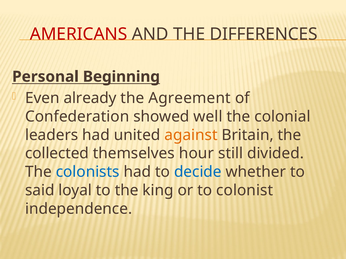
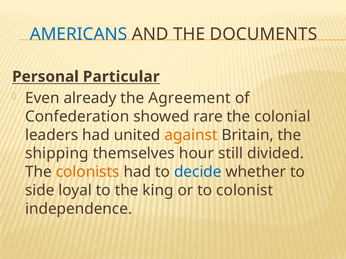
AMERICANS colour: red -> blue (79, 34)
DIFFERENCES: DIFFERENCES -> DOCUMENTS (263, 34)
Beginning: Beginning -> Particular (121, 77)
well: well -> rare (208, 117)
collected: collected -> shipping (57, 154)
colonists colour: blue -> orange (88, 172)
said: said -> side (40, 191)
